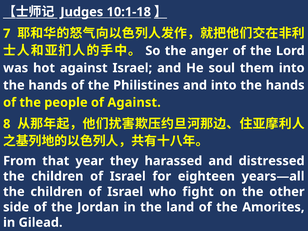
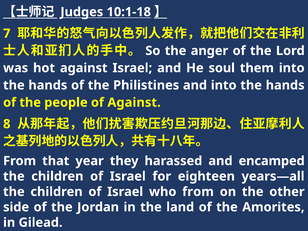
distressed: distressed -> encamped (272, 161)
who fight: fight -> from (198, 192)
